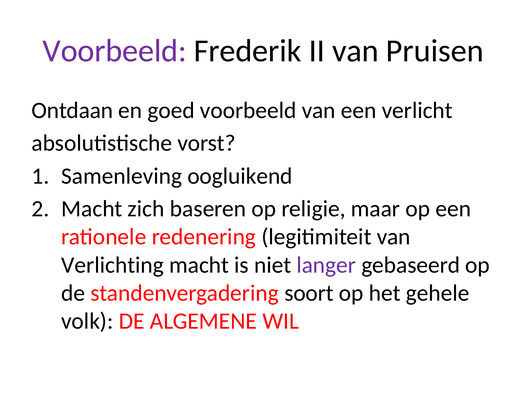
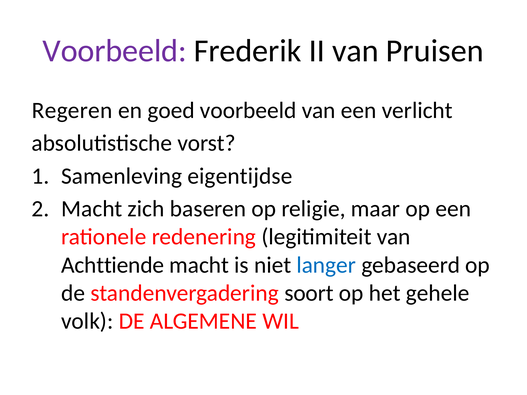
Ontdaan: Ontdaan -> Regeren (72, 111)
oogluikend: oogluikend -> eigentijdse (240, 176)
Verlichting: Verlichting -> Achttiende (113, 265)
langer colour: purple -> blue (326, 265)
